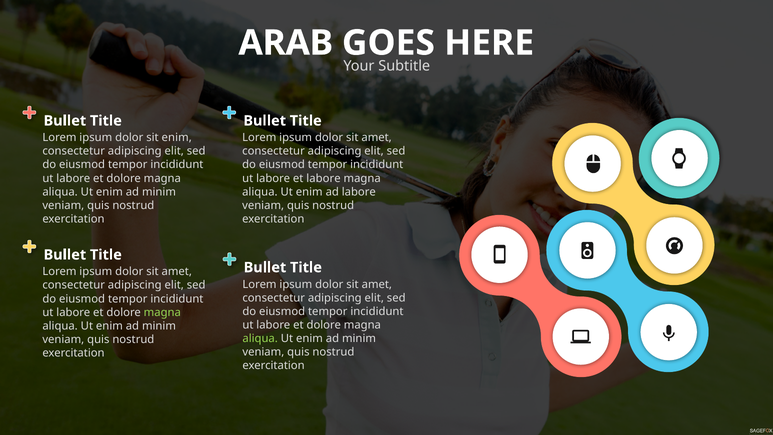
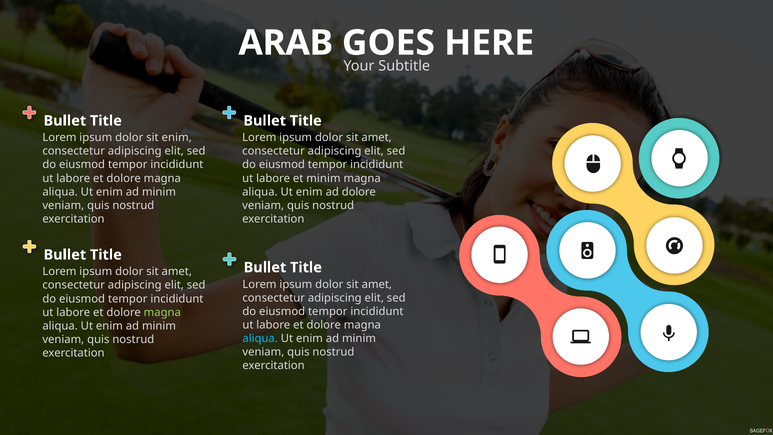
et labore: labore -> minim (323, 178)
ad labore: labore -> dolore (359, 192)
aliqua colour: light green -> light blue (260, 338)
